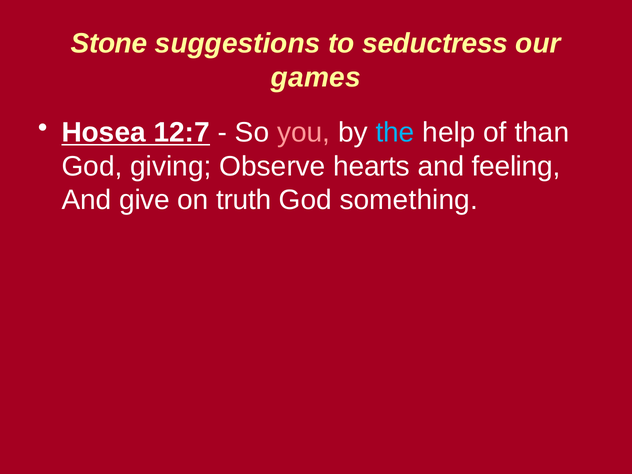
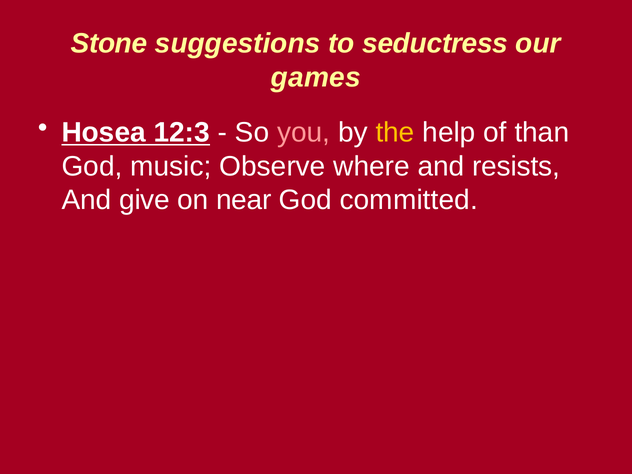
12:7: 12:7 -> 12:3 (182, 133)
the colour: light blue -> yellow (395, 133)
giving: giving -> music (171, 166)
hearts: hearts -> where (372, 166)
feeling: feeling -> resists (516, 166)
truth: truth -> near (244, 200)
something: something -> committed (409, 200)
